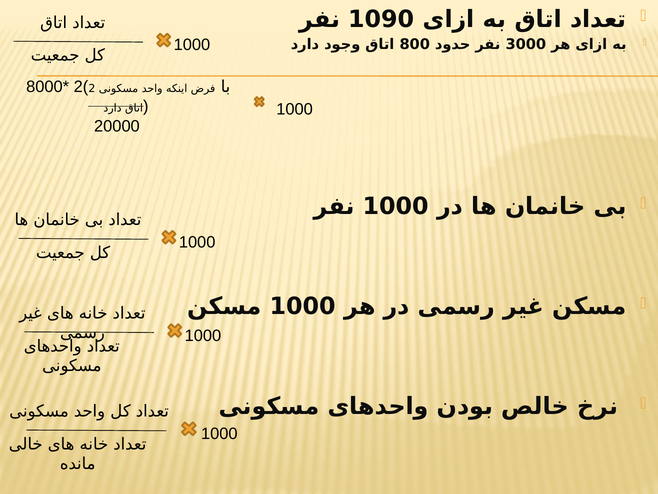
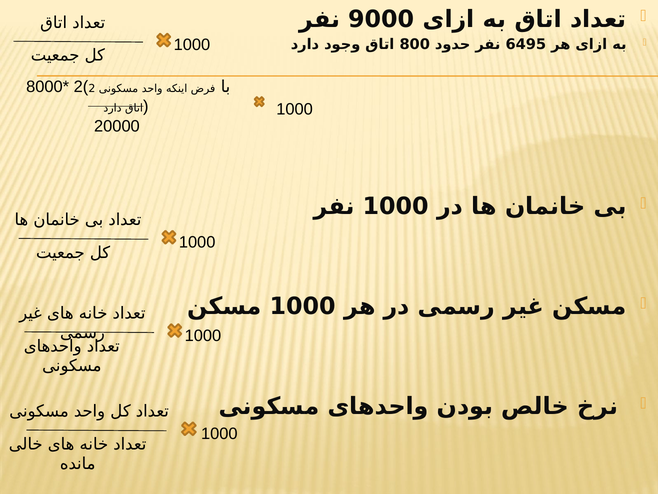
1090: 1090 -> 9000 (381, 19)
3000: 3000 -> 6495 (526, 45)
